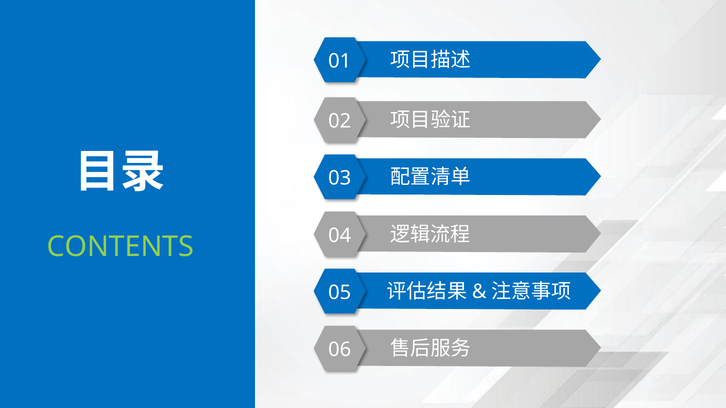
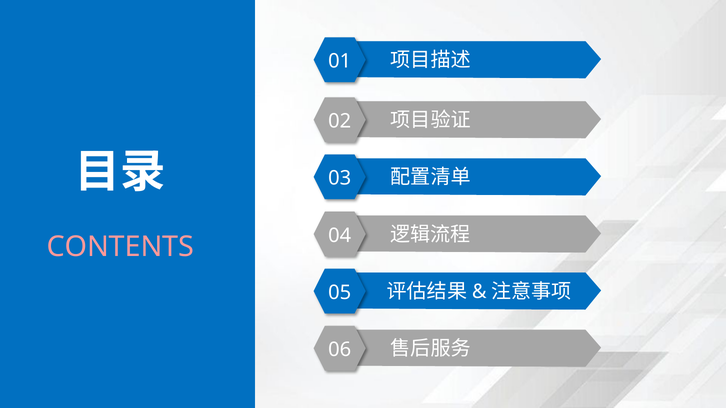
CONTENTS colour: light green -> pink (120, 247)
